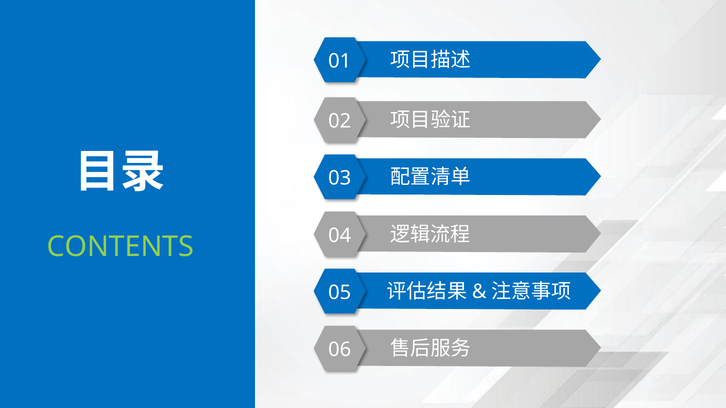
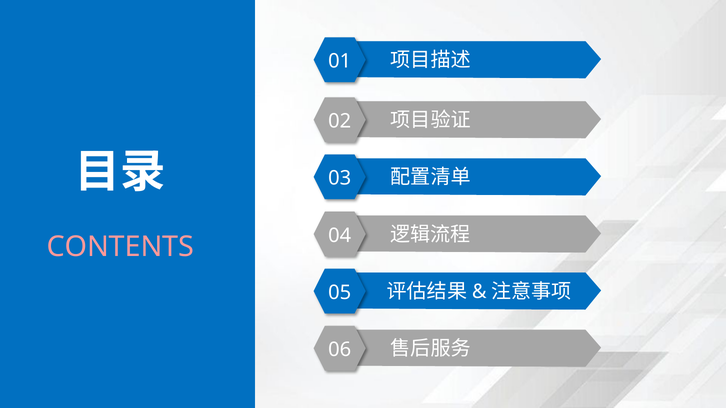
CONTENTS colour: light green -> pink (120, 247)
